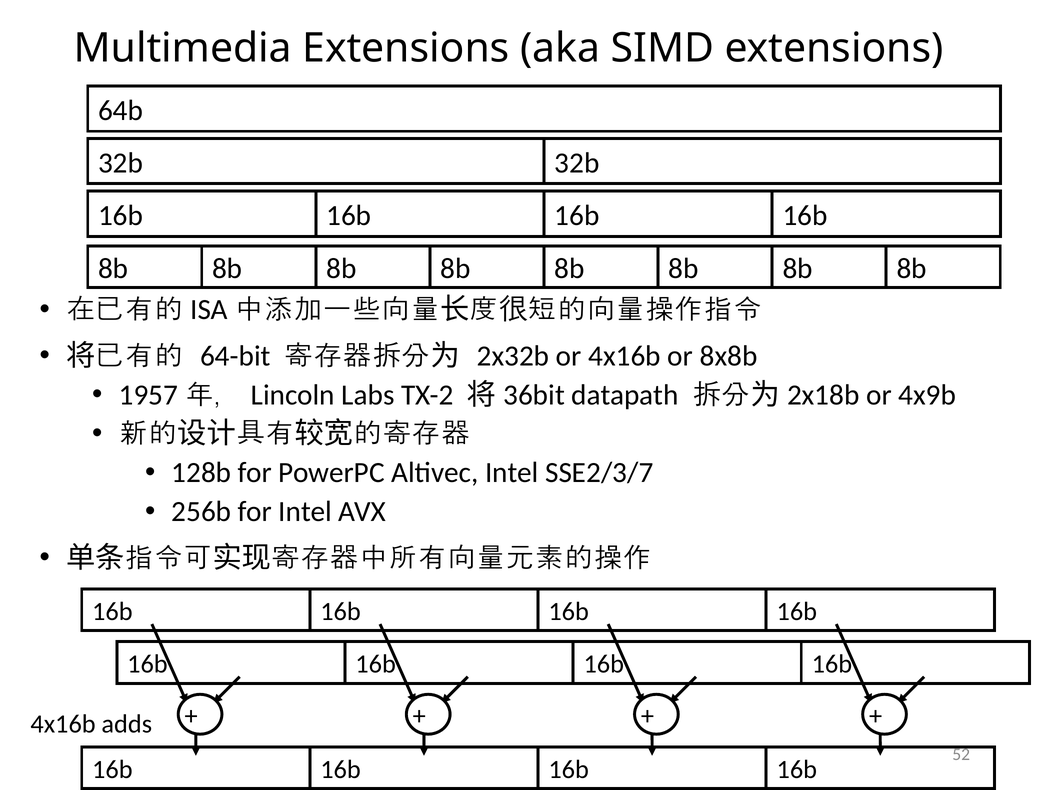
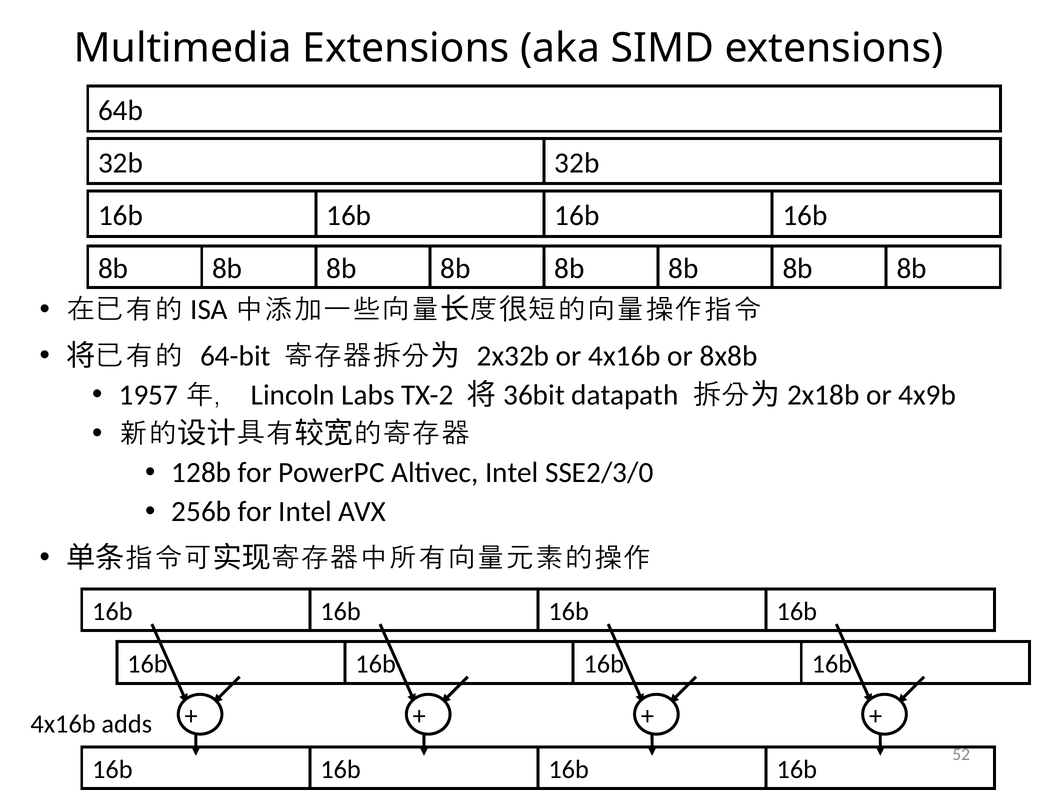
SSE2/3/7: SSE2/3/7 -> SSE2/3/0 (599, 473)
